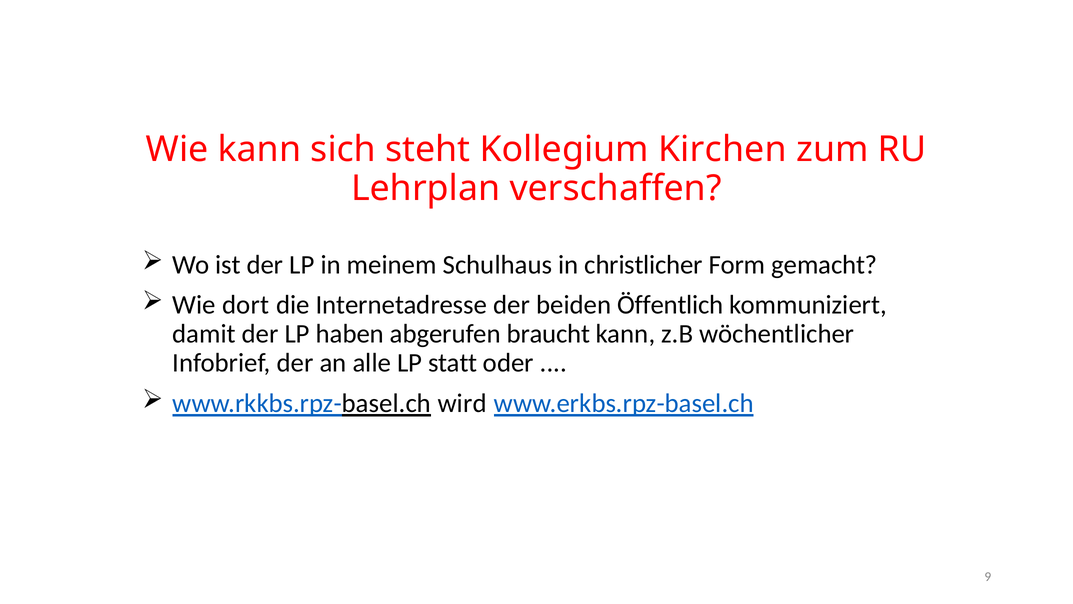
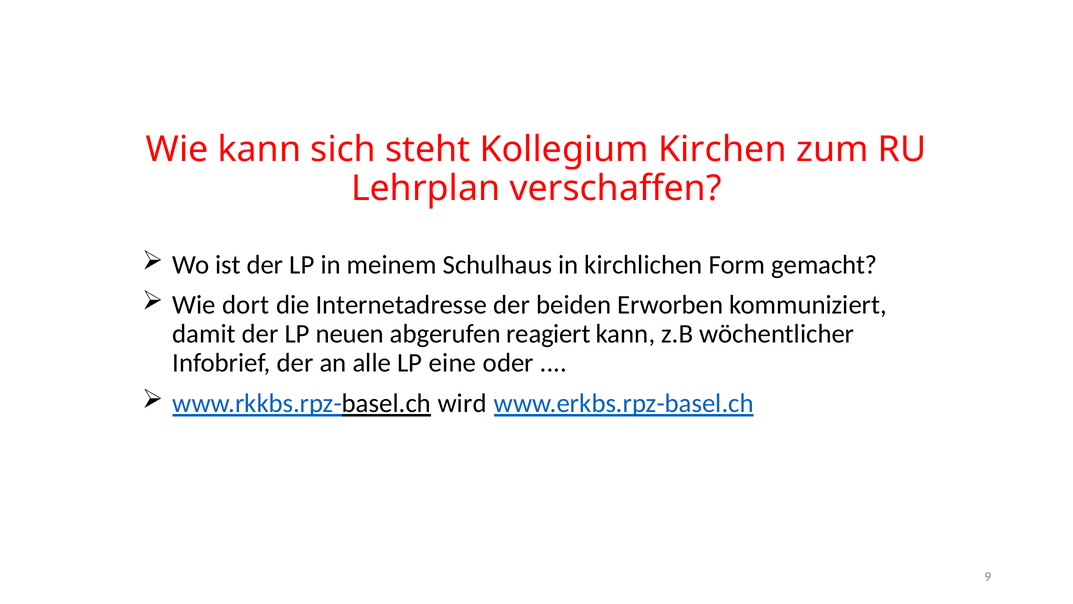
christlicher: christlicher -> kirchlichen (644, 265)
Öffentlich: Öffentlich -> Erworben (670, 305)
haben: haben -> neuen (350, 334)
braucht: braucht -> reagiert (548, 334)
statt: statt -> eine (452, 363)
